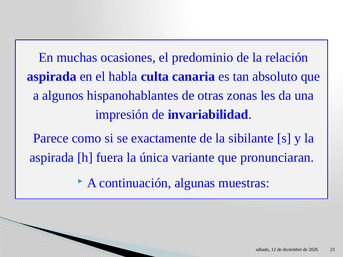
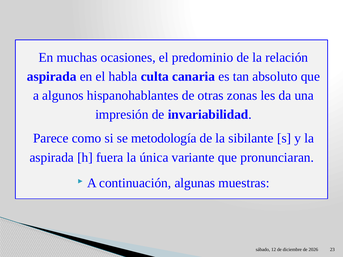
exactamente: exactamente -> metodología (164, 138)
